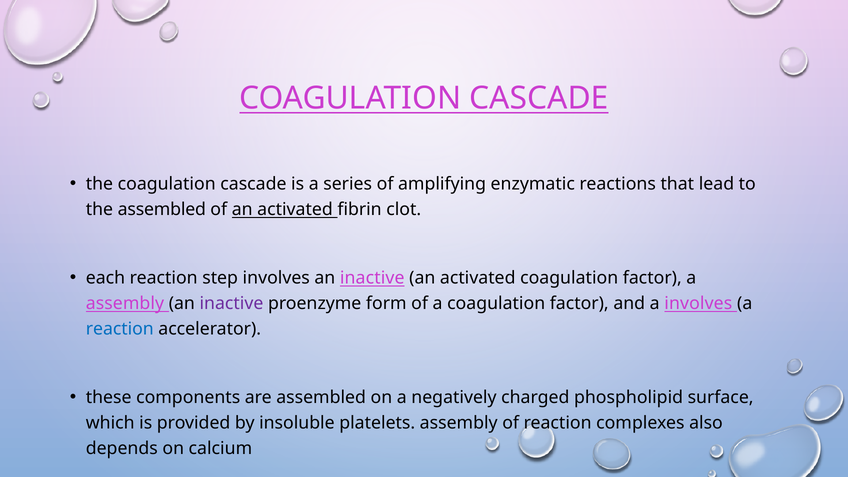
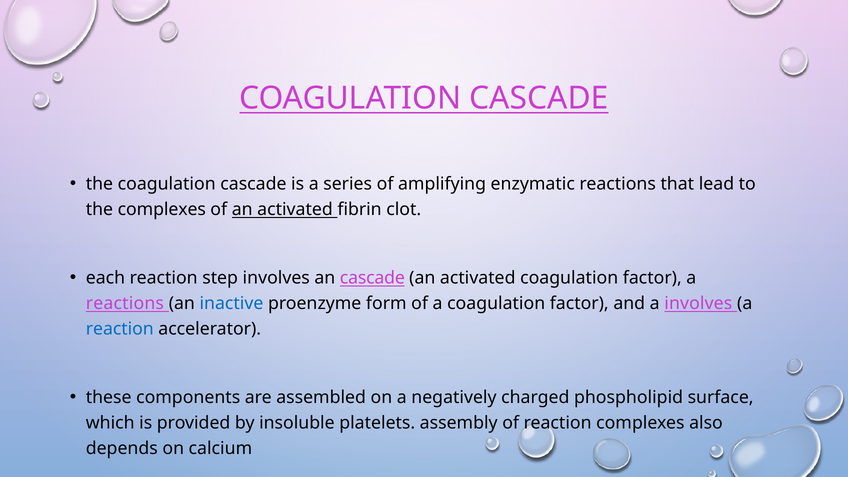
the assembled: assembled -> complexes (162, 209)
involves an inactive: inactive -> cascade (372, 278)
assembly: assembly -> reactions (125, 303)
inactive colour: purple -> blue (231, 303)
